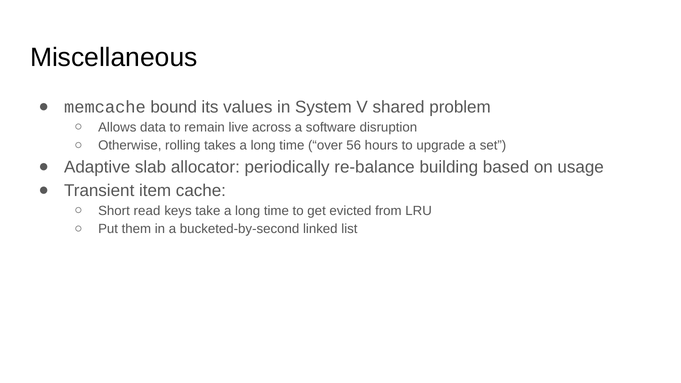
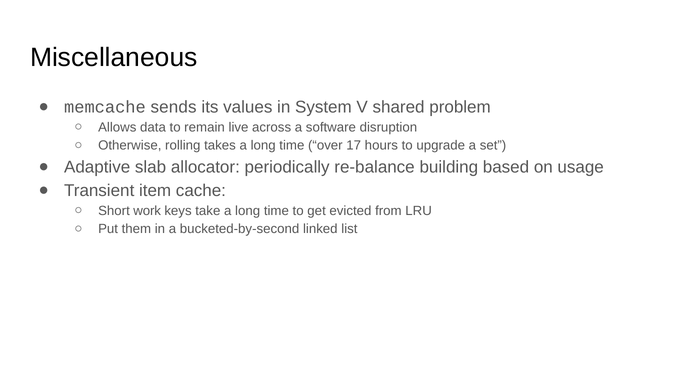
bound: bound -> sends (174, 107)
56: 56 -> 17 (354, 146)
read: read -> work (147, 211)
